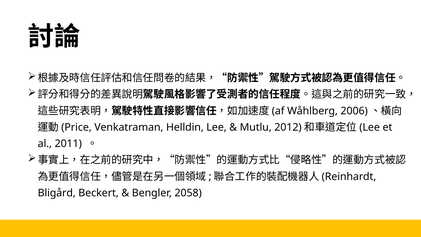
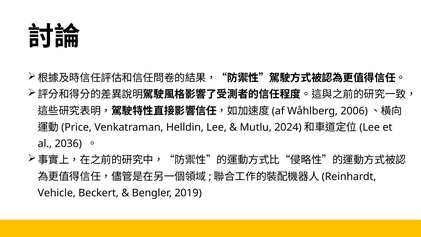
2012: 2012 -> 2024 (288, 127)
2011: 2011 -> 2036 (68, 144)
Bligård: Bligård -> Vehicle (57, 193)
2058: 2058 -> 2019 (188, 193)
